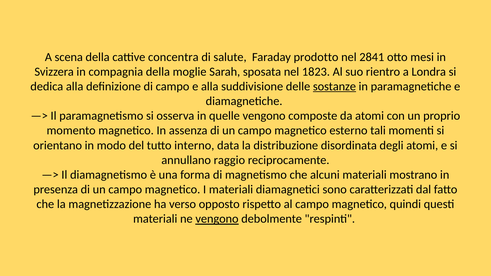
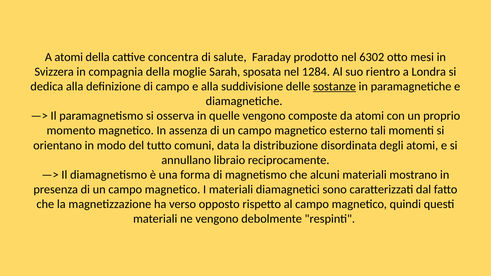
A scena: scena -> atomi (69, 57)
2841: 2841 -> 6302 (372, 57)
1823: 1823 -> 1284 (316, 72)
interno: interno -> comuni (194, 145)
raggio: raggio -> libraio (229, 160)
vengono underline: present -> none (217, 219)
